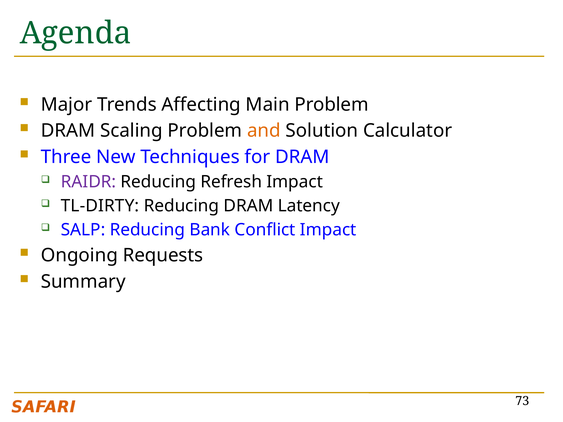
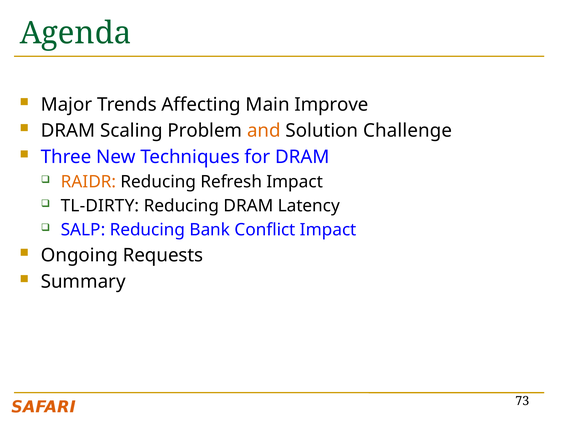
Main Problem: Problem -> Improve (332, 105)
Calculator: Calculator -> Challenge (408, 131)
RAIDR colour: purple -> orange (89, 182)
